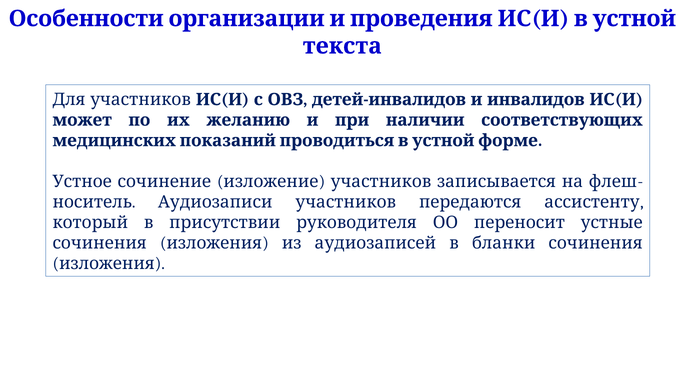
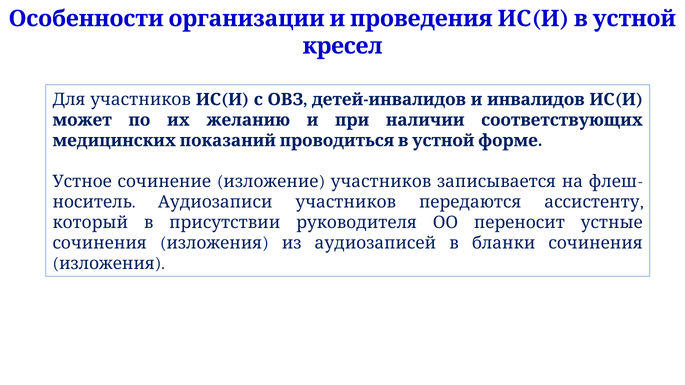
текста: текста -> кресел (343, 46)
